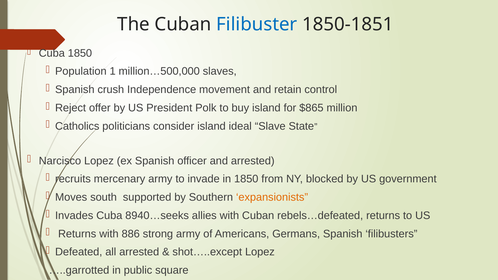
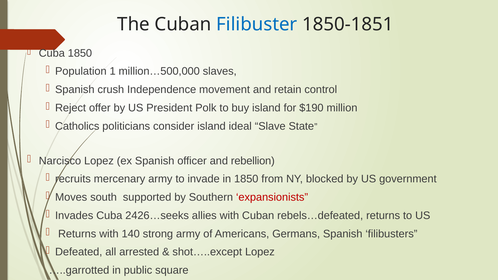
$865: $865 -> $190 (311, 108)
and arrested: arrested -> rebellion (253, 161)
expansionists colour: orange -> red (272, 197)
8940…seeks: 8940…seeks -> 2426…seeks (157, 216)
886: 886 -> 140 (131, 234)
